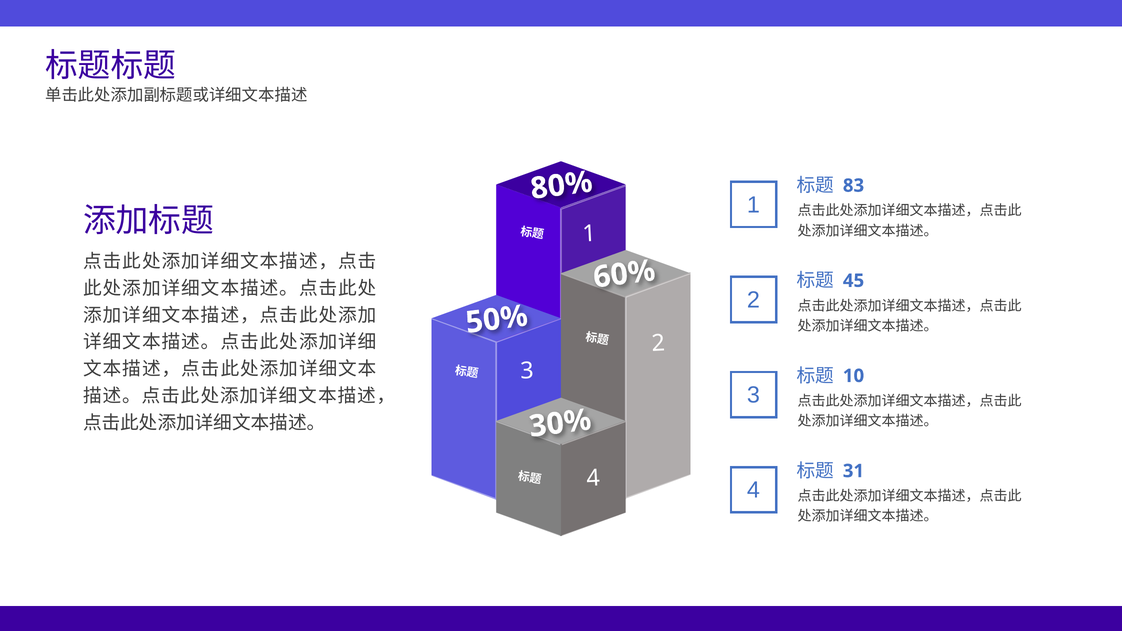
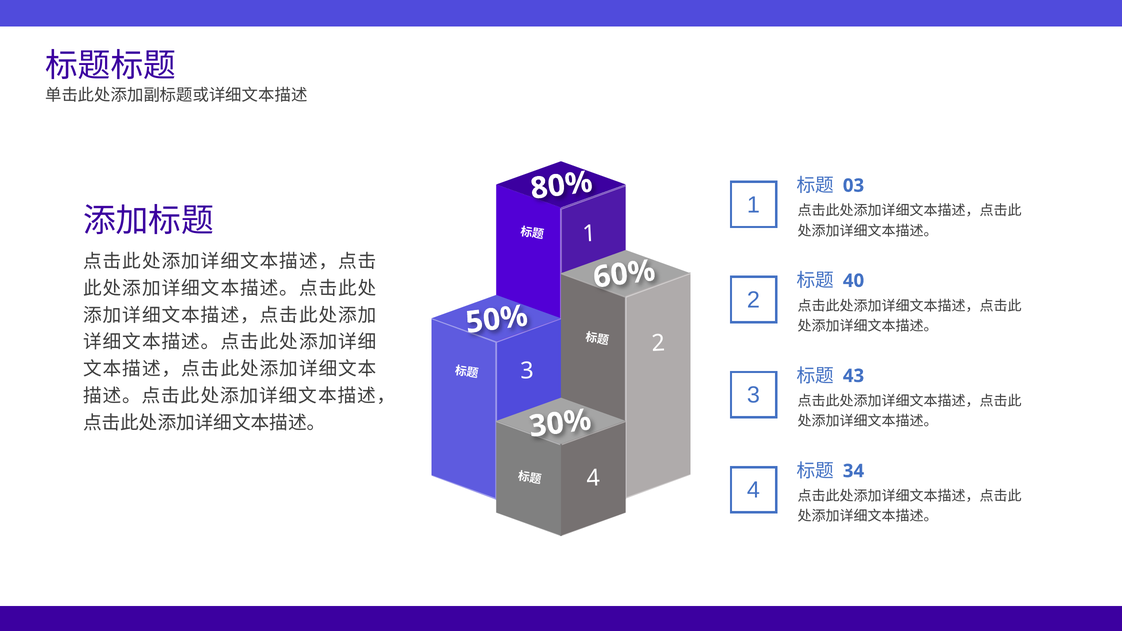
83: 83 -> 03 (853, 186)
45: 45 -> 40 (853, 281)
10: 10 -> 43 (853, 376)
31: 31 -> 34 (853, 471)
